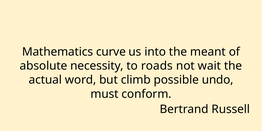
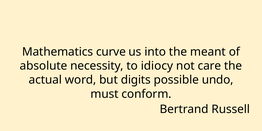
roads: roads -> idiocy (157, 66)
wait: wait -> care (209, 66)
climb: climb -> digits (136, 80)
